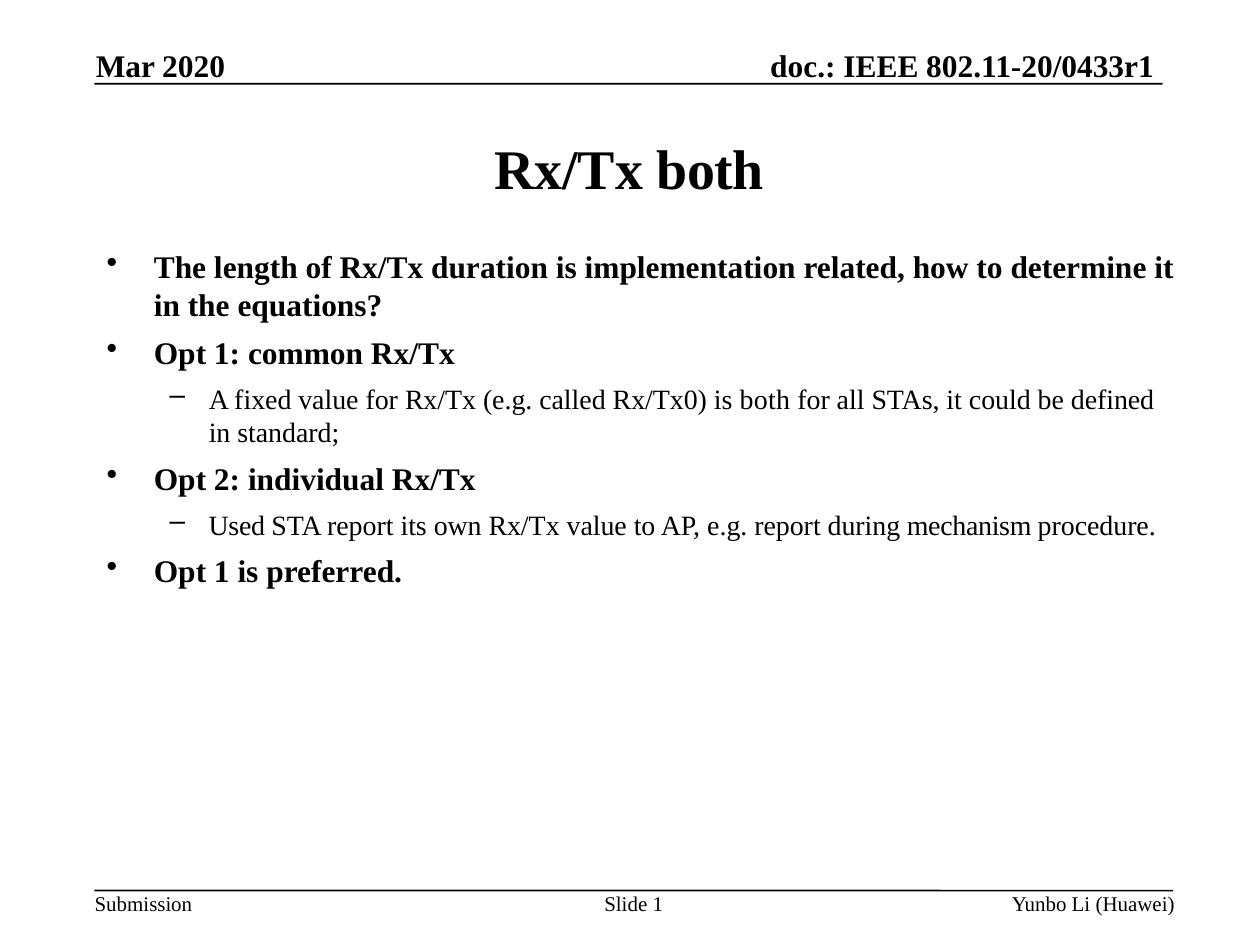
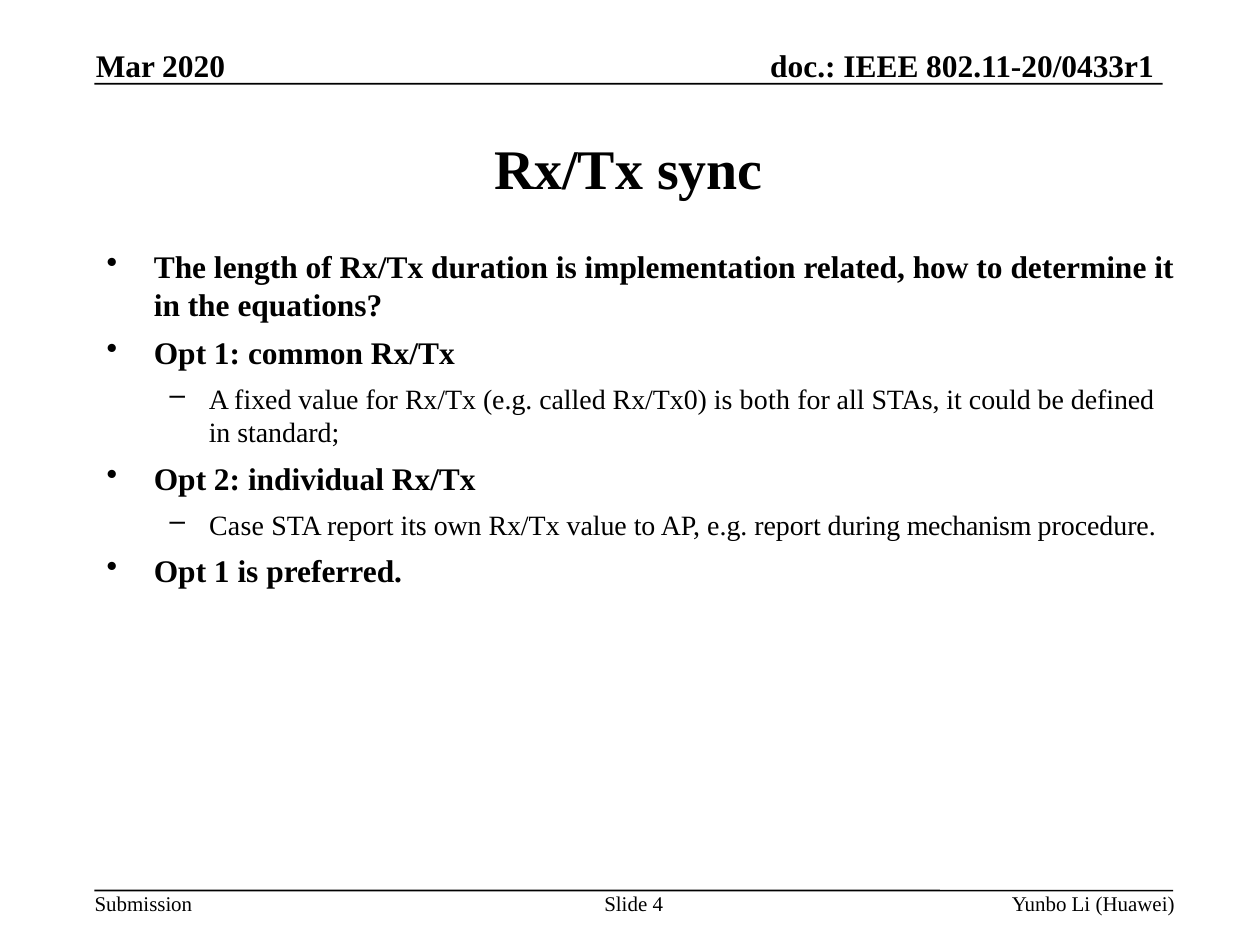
Rx/Tx both: both -> sync (710, 171)
Used: Used -> Case (237, 526)
Slide 1: 1 -> 4 (658, 904)
